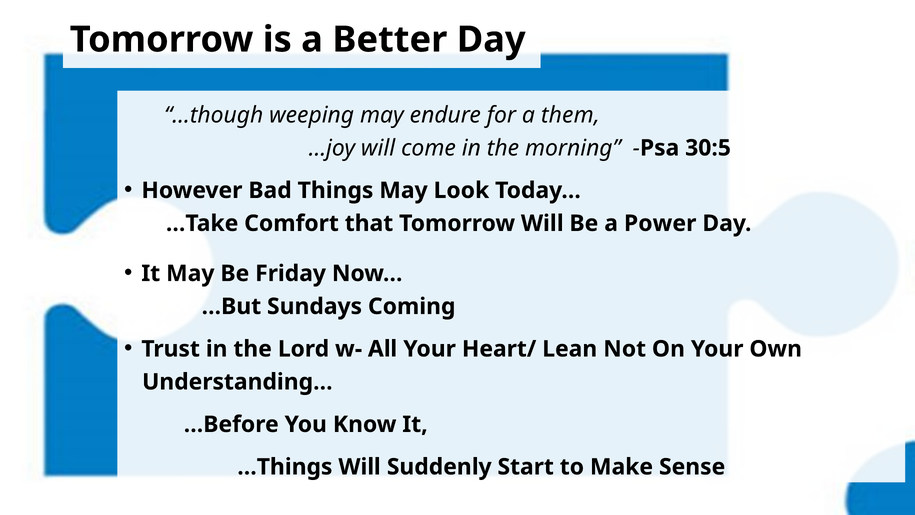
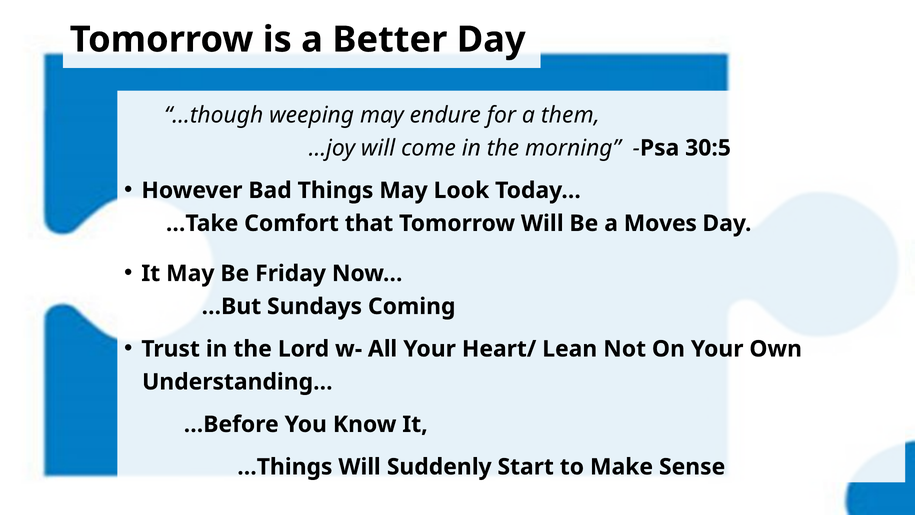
Power: Power -> Moves (660, 223)
